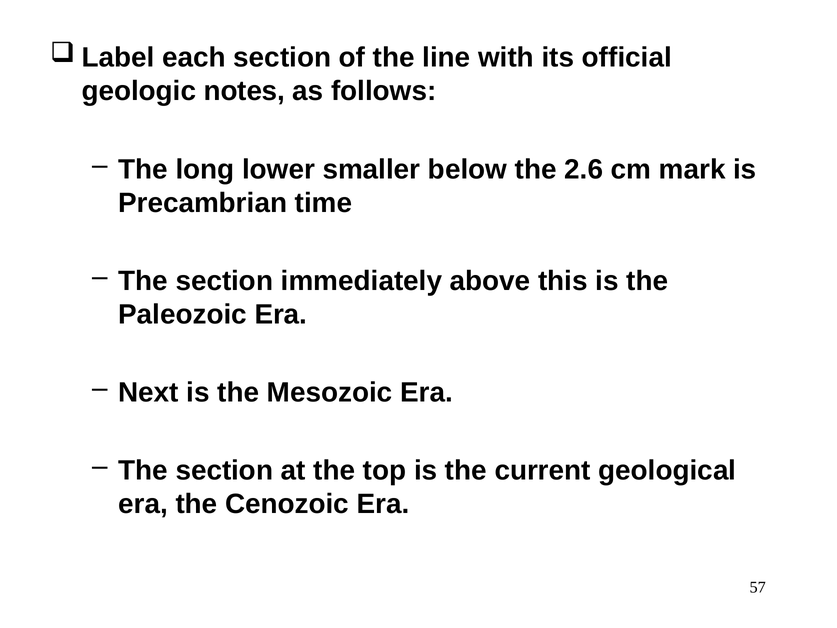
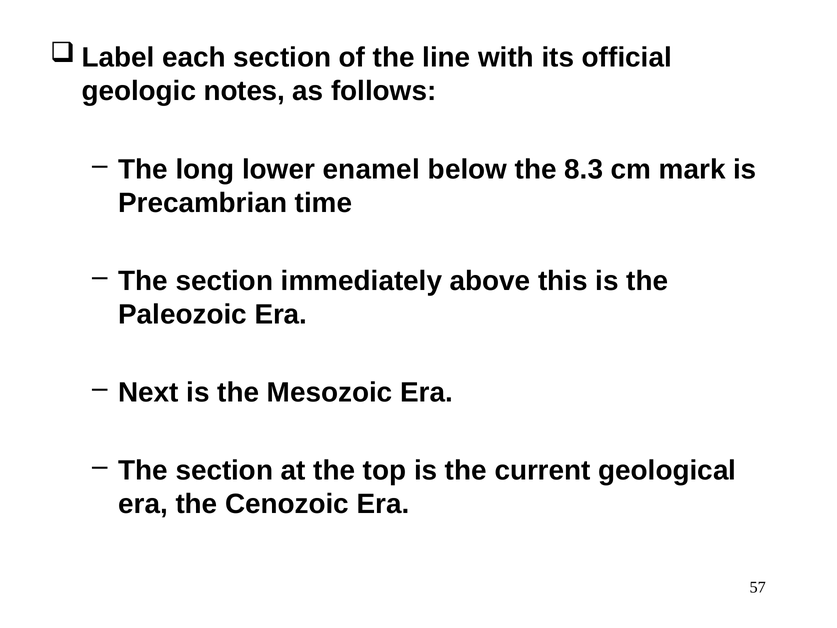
smaller: smaller -> enamel (371, 169)
2.6: 2.6 -> 8.3 (584, 169)
